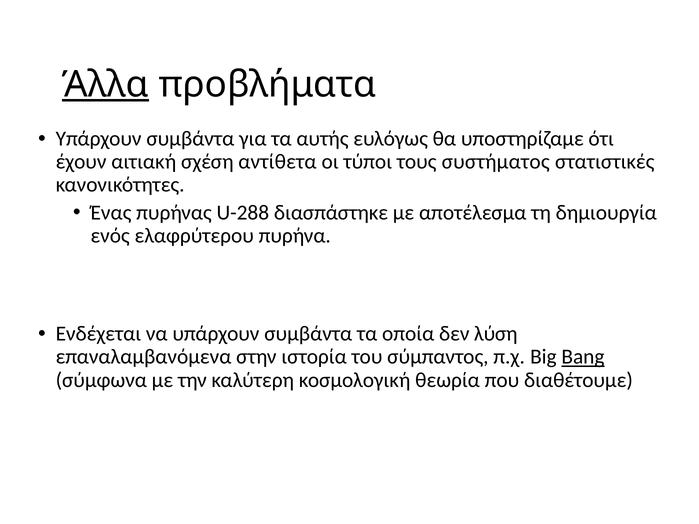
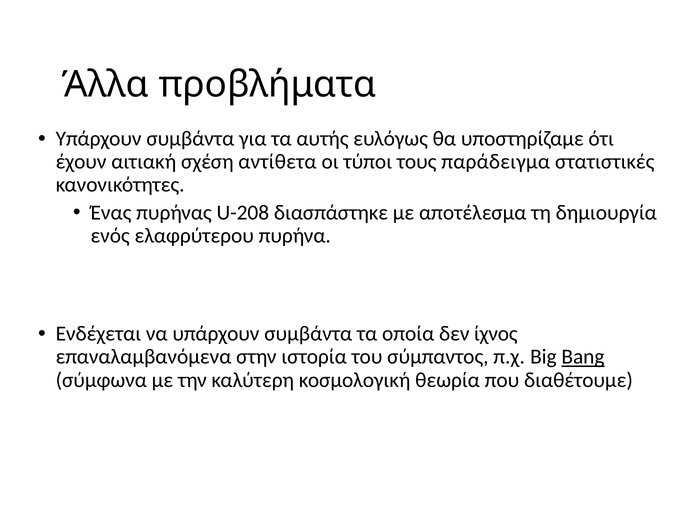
Άλλα underline: present -> none (105, 85)
συστήματος: συστήματος -> παράδειγμα (496, 162)
U-288: U-288 -> U-208 (243, 213)
λύση: λύση -> ίχνος (496, 334)
